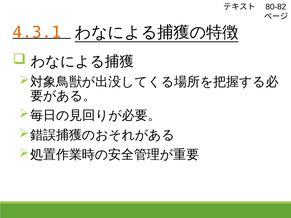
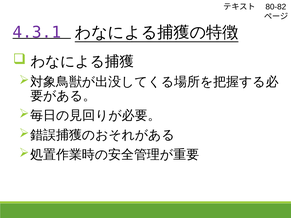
4.3.1 colour: orange -> purple (37, 32)
